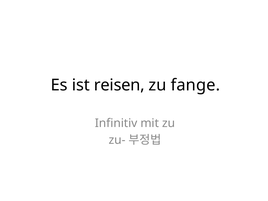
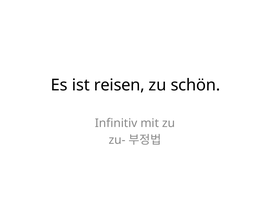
fange: fange -> schön (195, 85)
